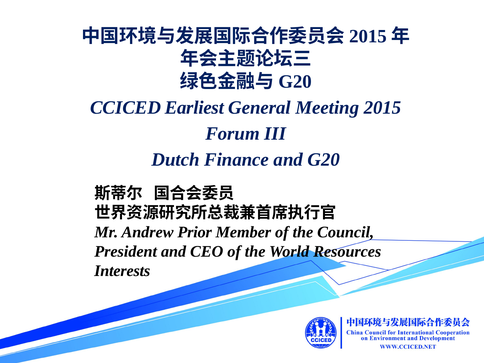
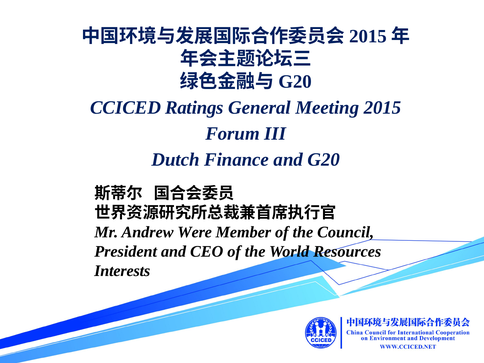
Earliest: Earliest -> Ratings (194, 108)
Prior: Prior -> Were (195, 232)
